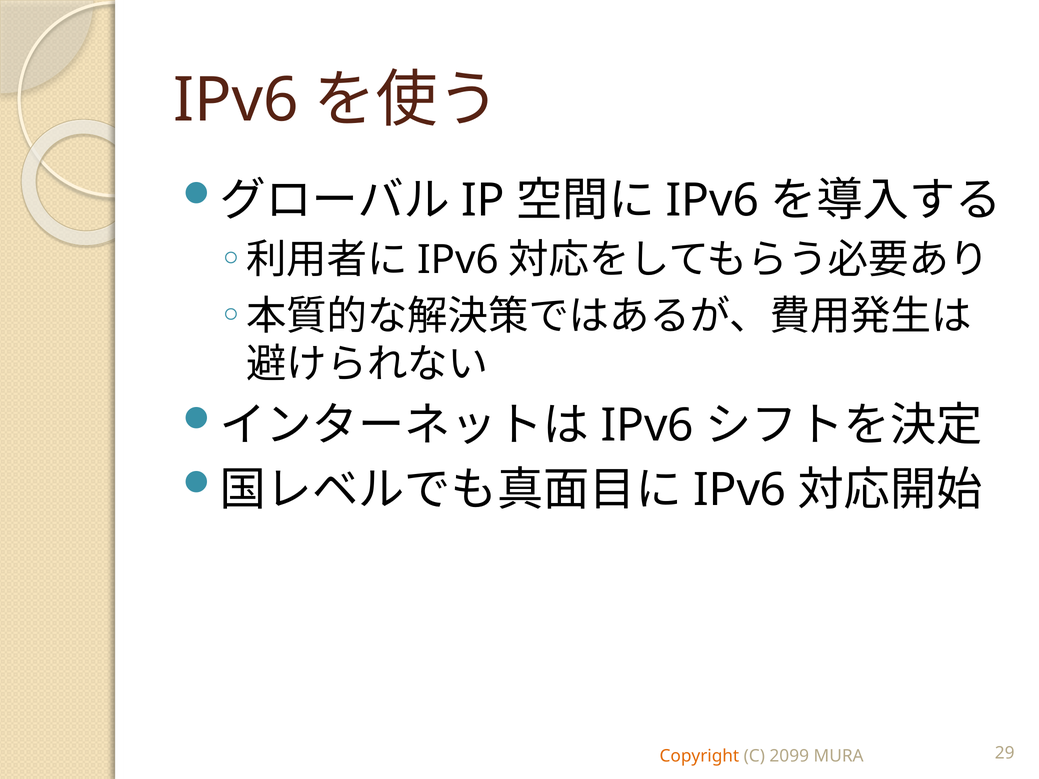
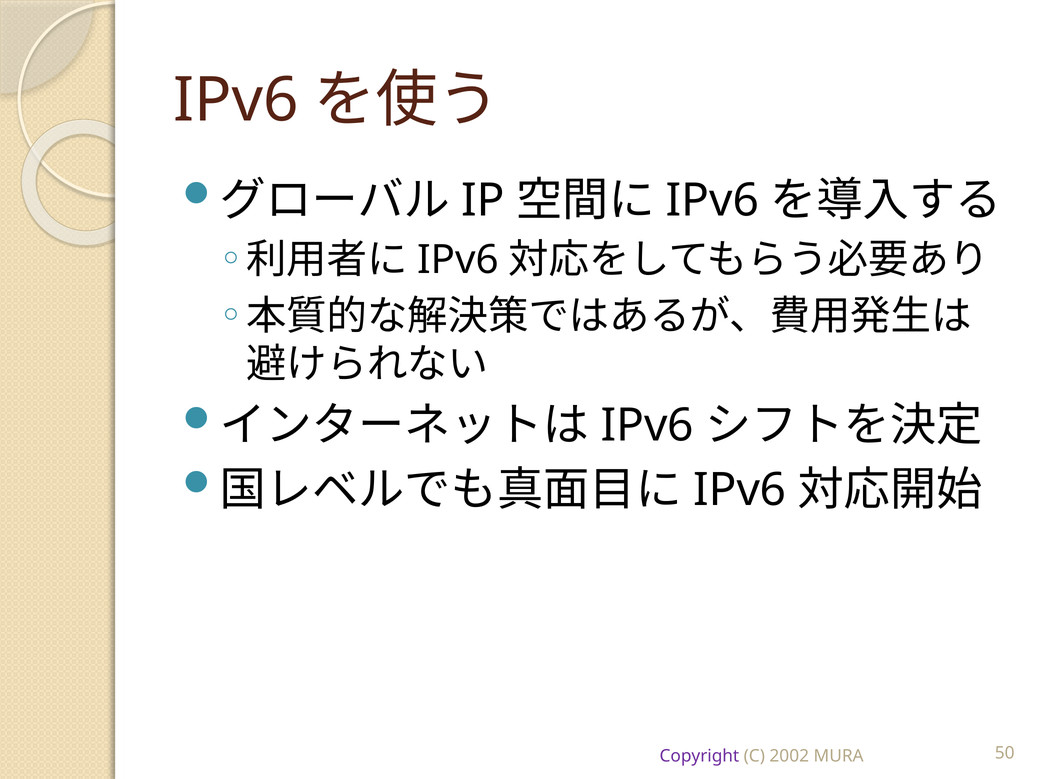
Copyright colour: orange -> purple (699, 756)
2099: 2099 -> 2002 (789, 756)
29: 29 -> 50 (1005, 753)
